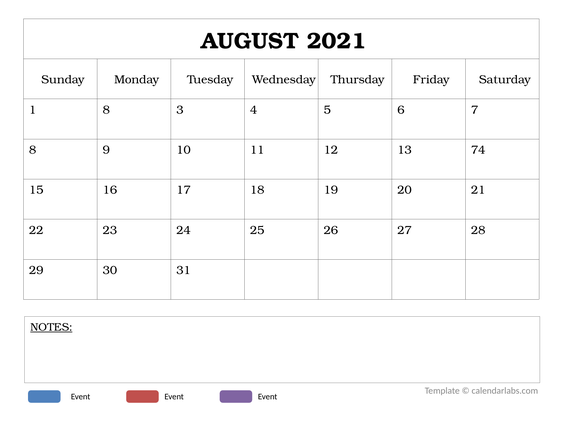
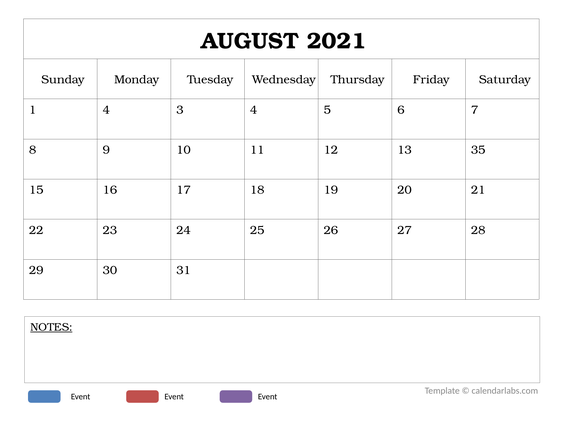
1 8: 8 -> 4 (106, 110)
74: 74 -> 35 (478, 150)
